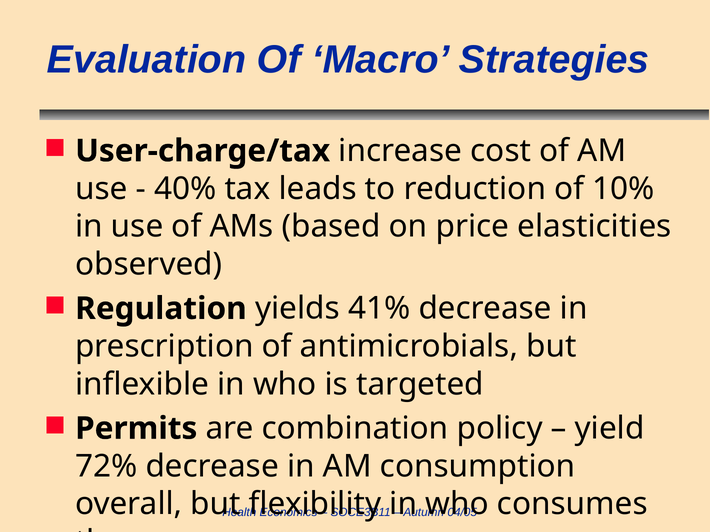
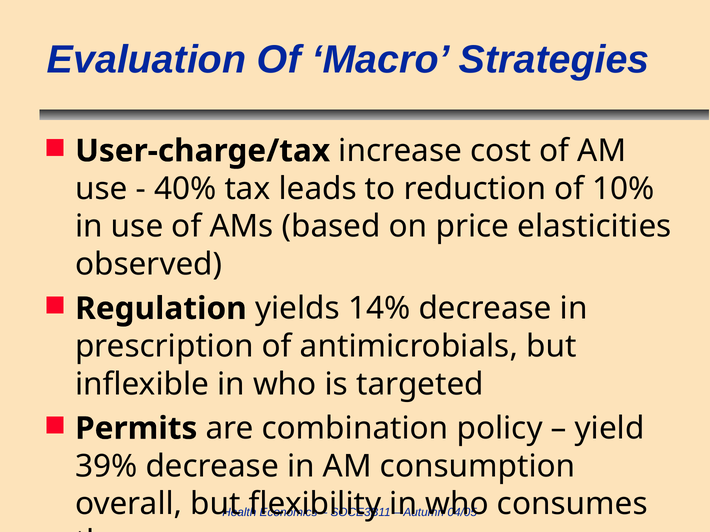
41%: 41% -> 14% (379, 309)
72%: 72% -> 39% (106, 467)
